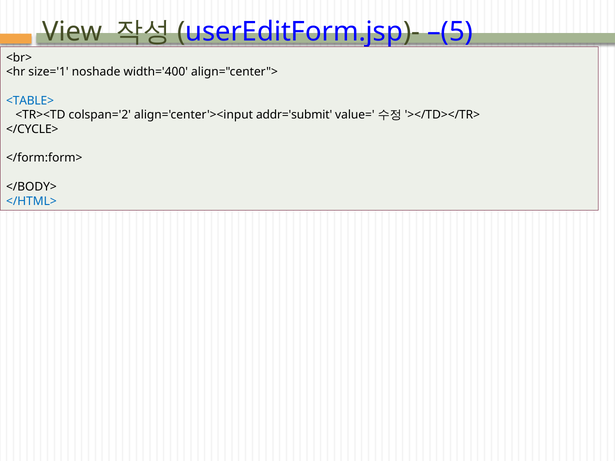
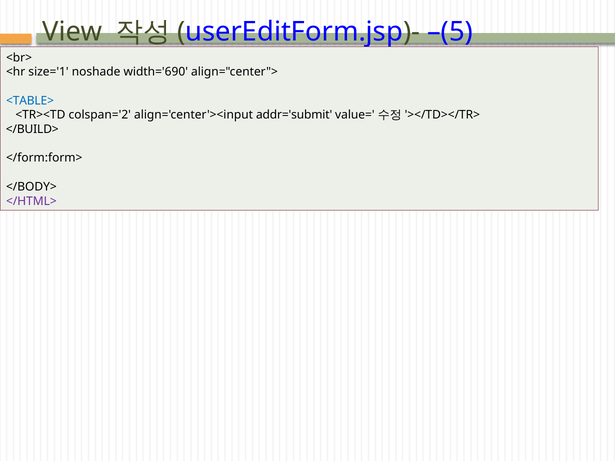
width='400: width='400 -> width='690 (156, 72)
</CYCLE>: </CYCLE> -> </BUILD> (32, 129)
</HTML> colour: blue -> purple (31, 201)
